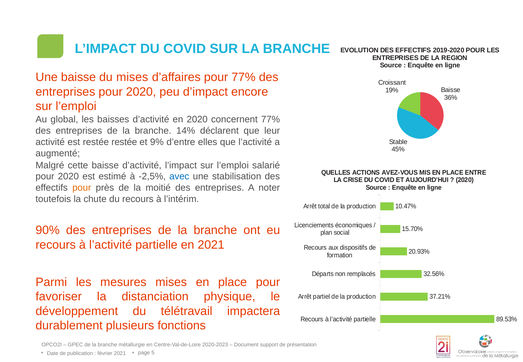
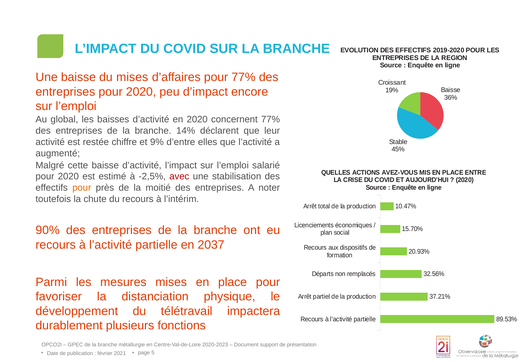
restée restée: restée -> chiffre (124, 142)
avec colour: blue -> red (179, 177)
en 2021: 2021 -> 2037 (211, 245)
